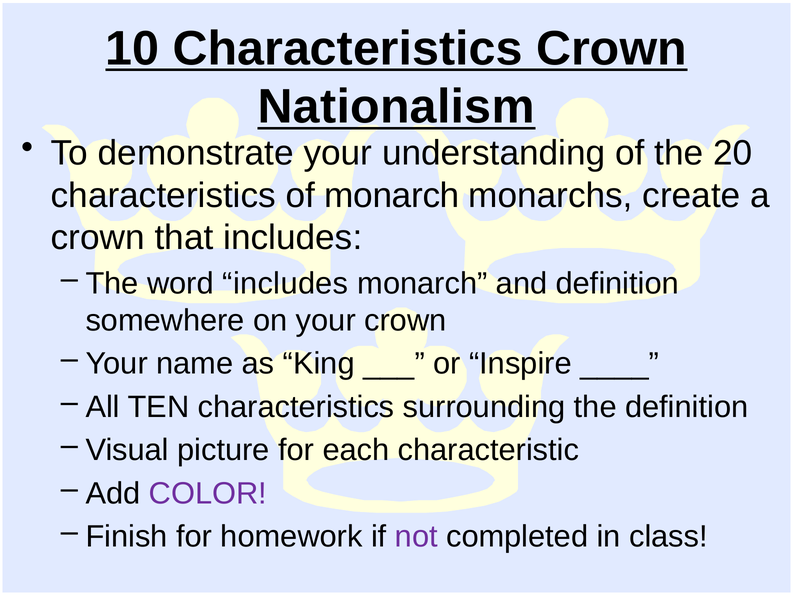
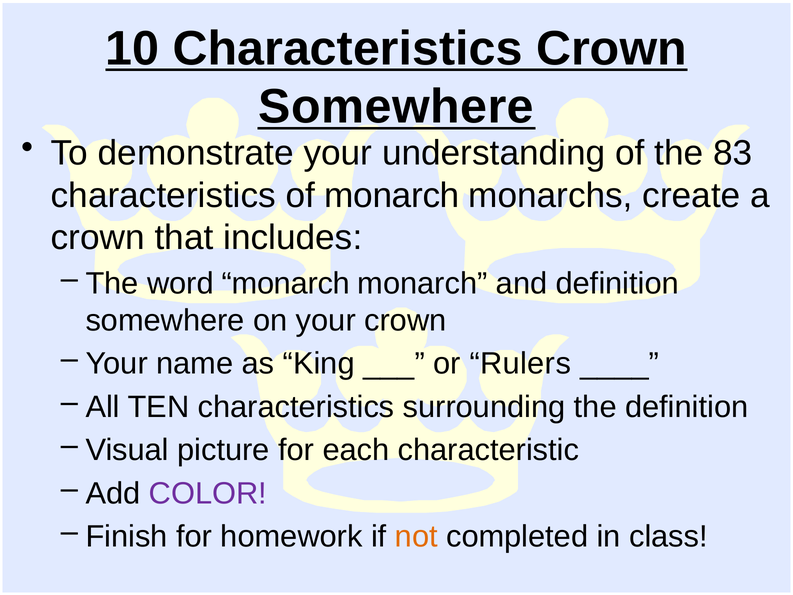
Nationalism: Nationalism -> Somewhere (396, 107)
20: 20 -> 83 (733, 153)
word includes: includes -> monarch (286, 283)
Inspire: Inspire -> Rulers (520, 364)
not colour: purple -> orange (416, 536)
